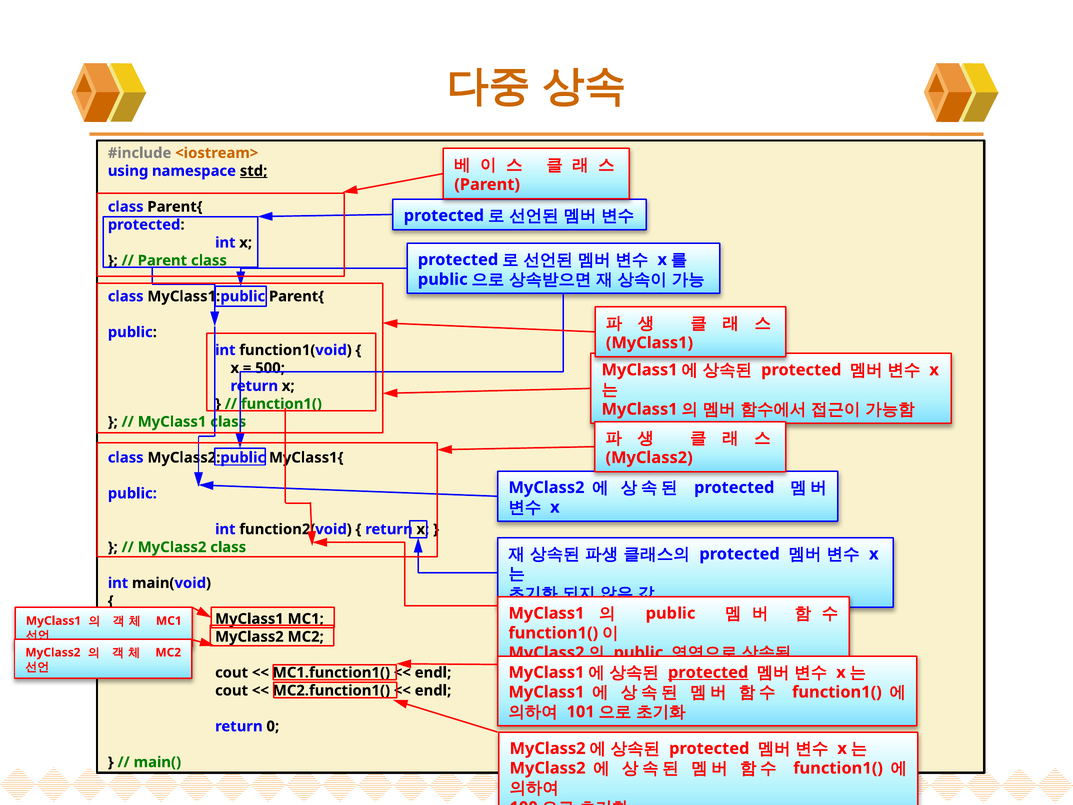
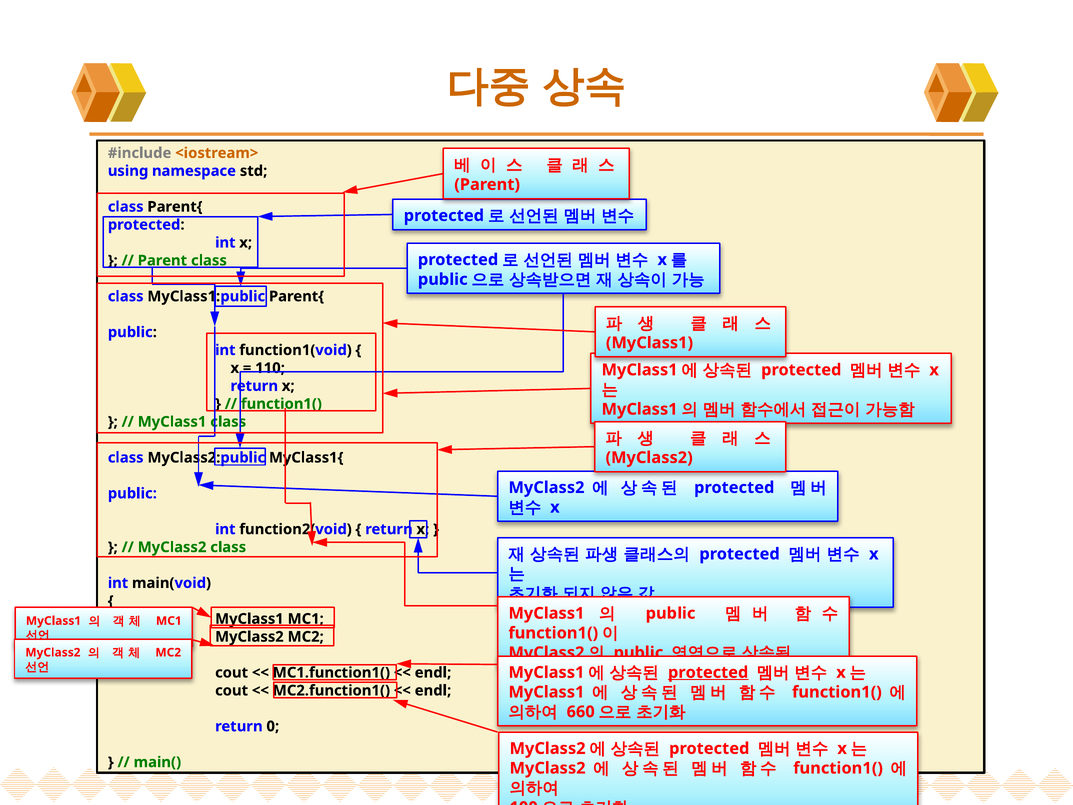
std underline: present -> none (254, 171)
500: 500 -> 110 (270, 368)
101: 101 -> 660 (581, 712)
